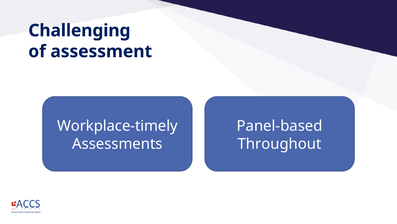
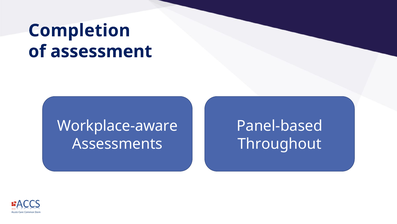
Challenging: Challenging -> Completion (79, 30)
Workplace-timely: Workplace-timely -> Workplace-aware (117, 126)
